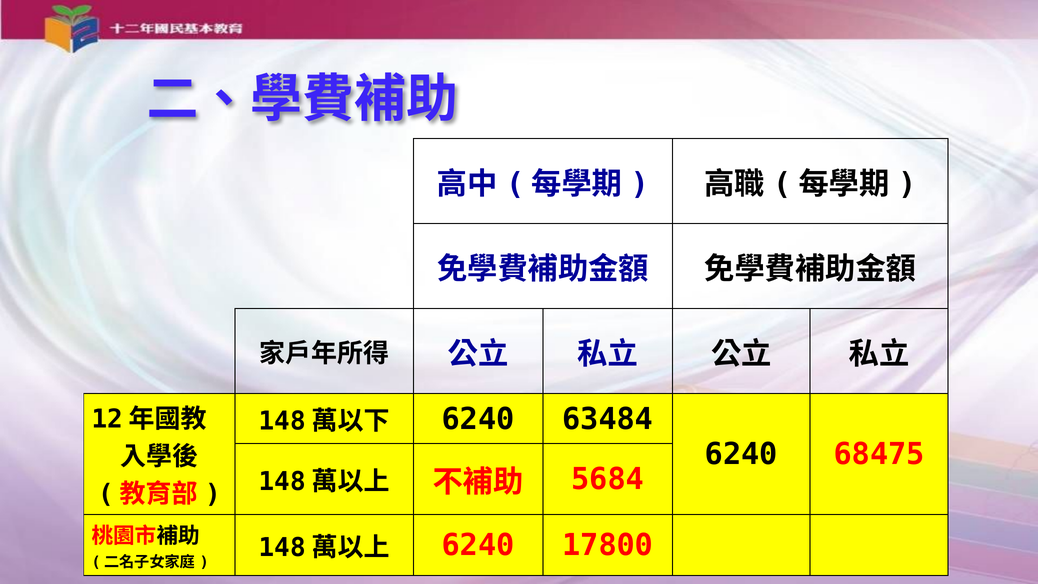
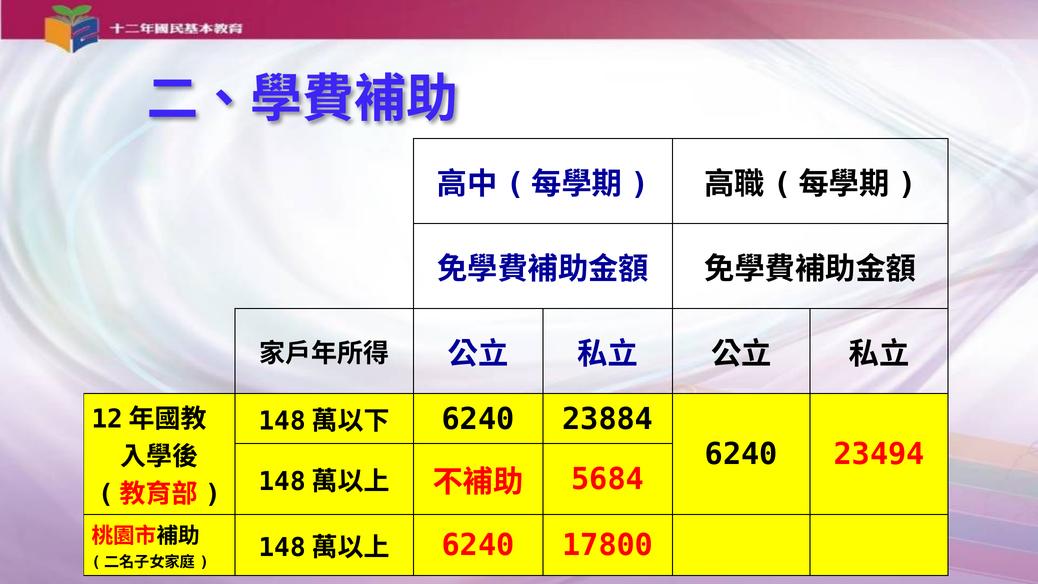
63484: 63484 -> 23884 (608, 419)
68475: 68475 -> 23494 (879, 454)
